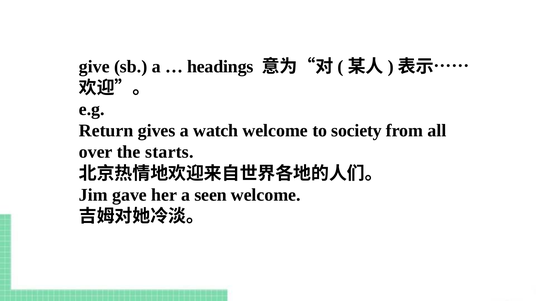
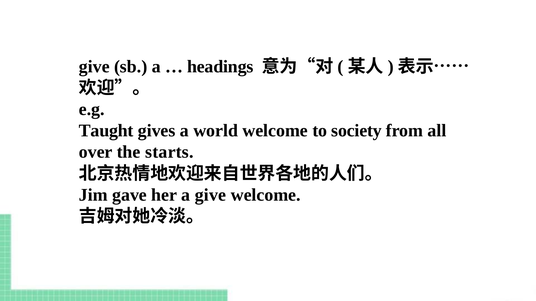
Return: Return -> Taught (106, 131)
watch: watch -> world (216, 131)
a seen: seen -> give (210, 195)
